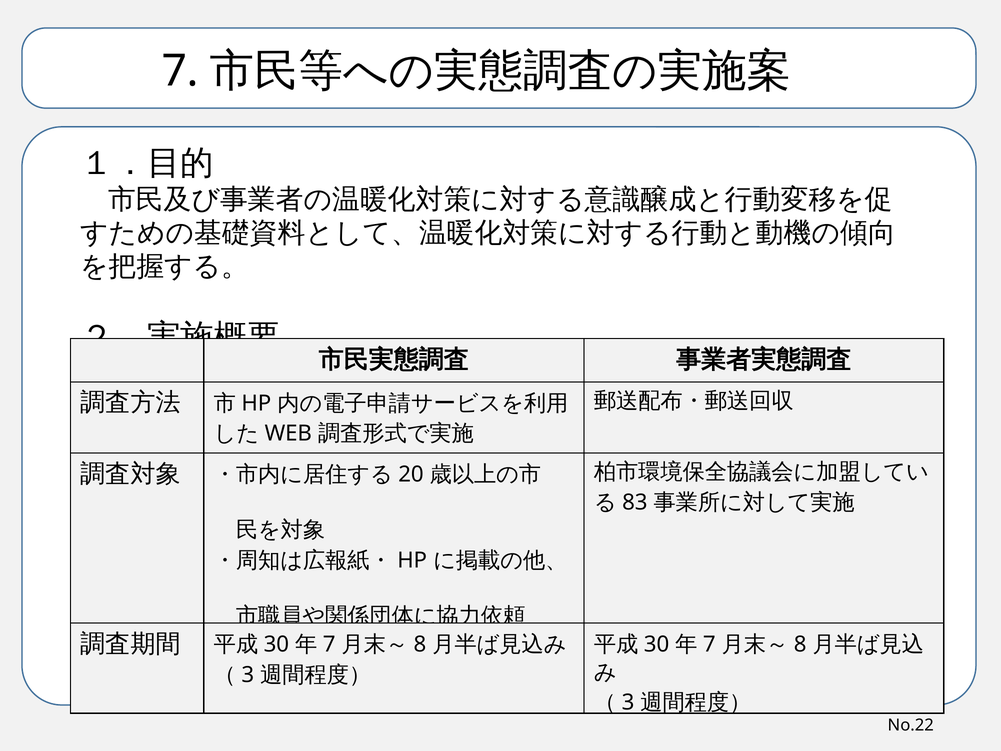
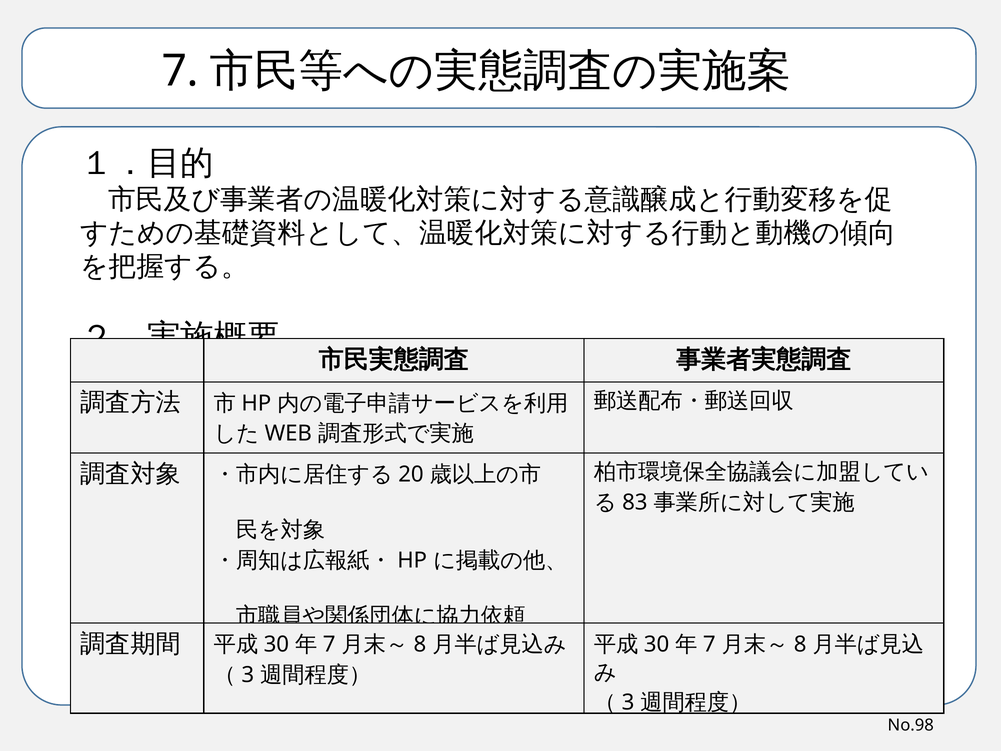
No.22: No.22 -> No.98 (911, 725)
